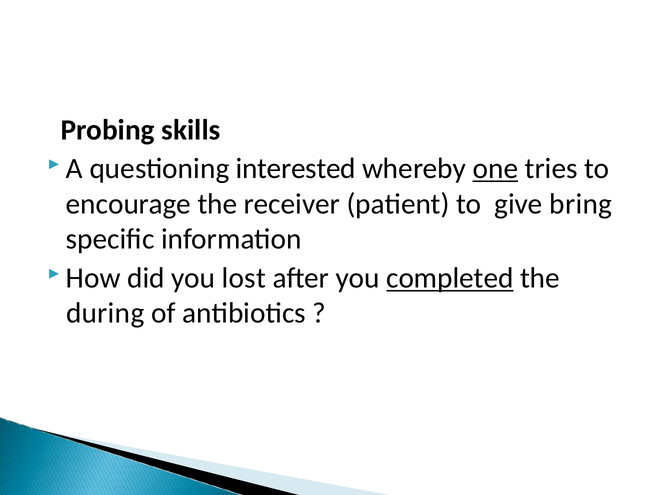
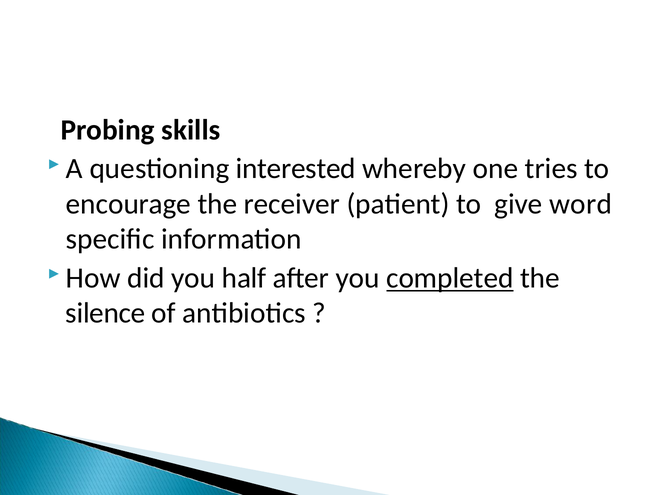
one underline: present -> none (495, 169)
bring: bring -> word (581, 204)
lost: lost -> half (244, 278)
during: during -> silence (105, 313)
